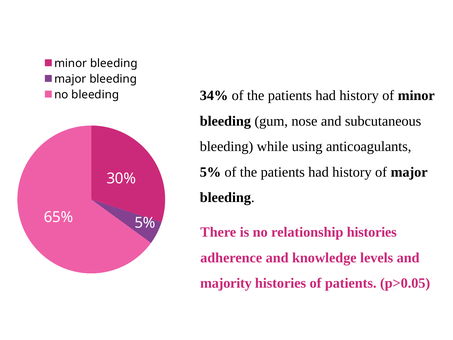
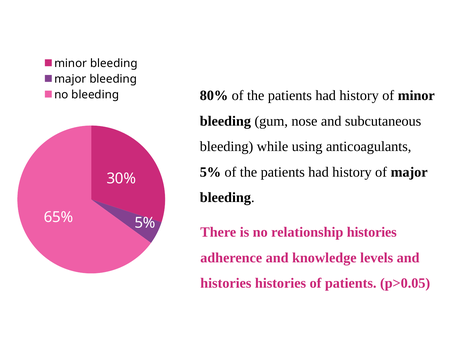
34%: 34% -> 80% (214, 95)
majority: majority -> histories (226, 283)
